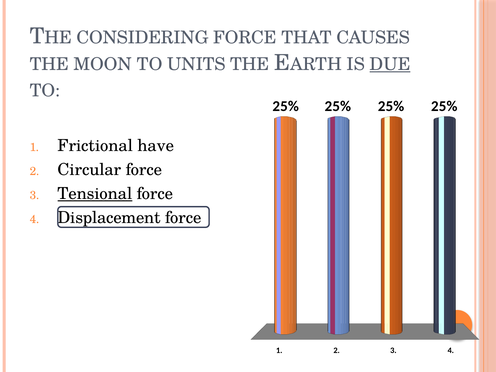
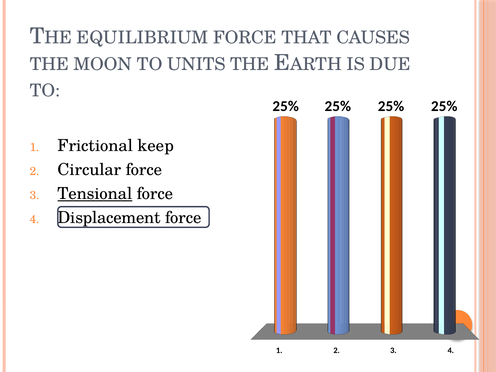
CONSIDERING: CONSIDERING -> EQUILIBRIUM (142, 38)
DUE underline: present -> none (390, 64)
have: have -> keep (156, 146)
